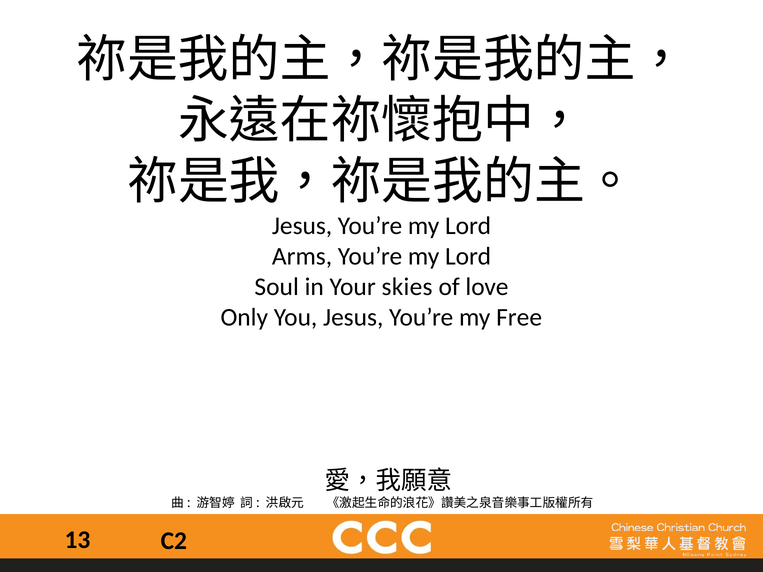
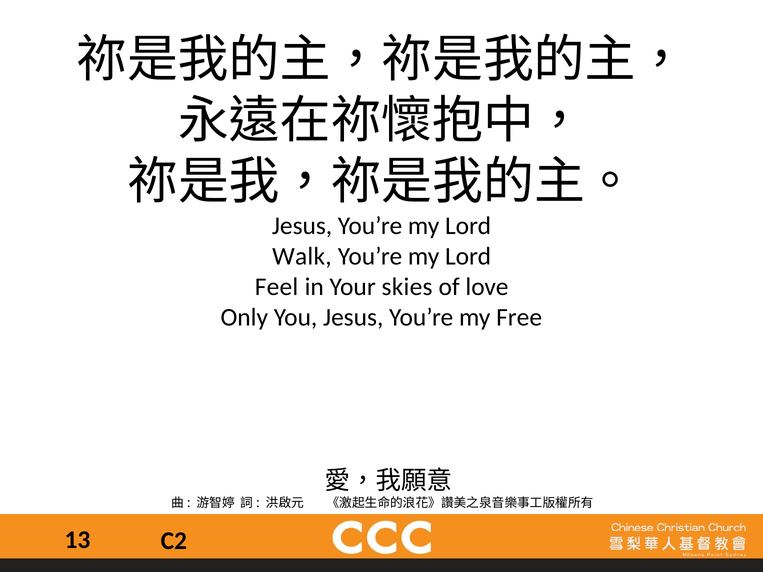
Arms: Arms -> Walk (302, 257)
Soul: Soul -> Feel (277, 287)
